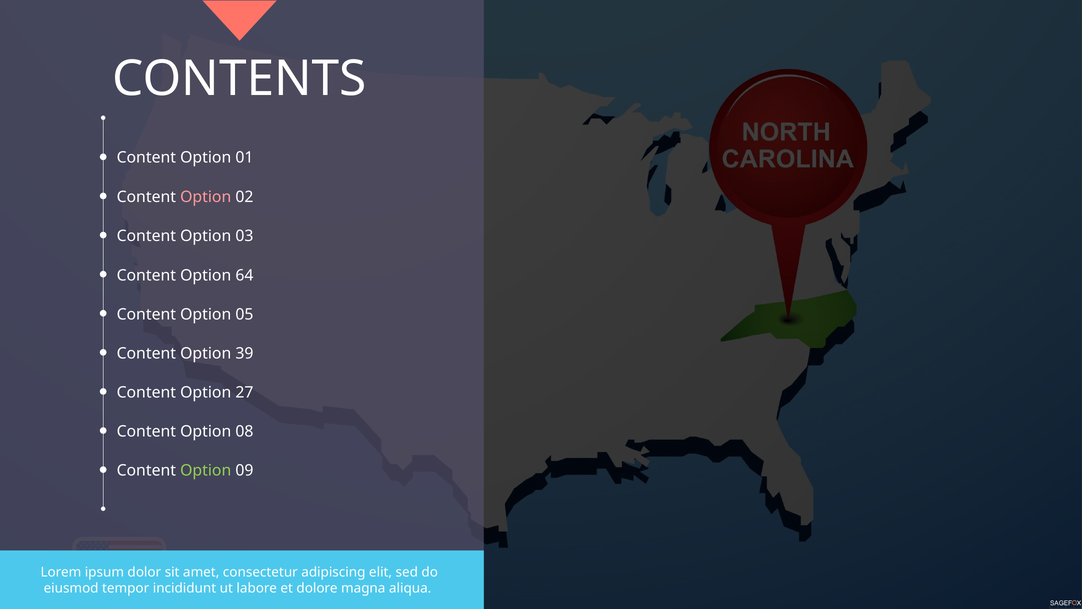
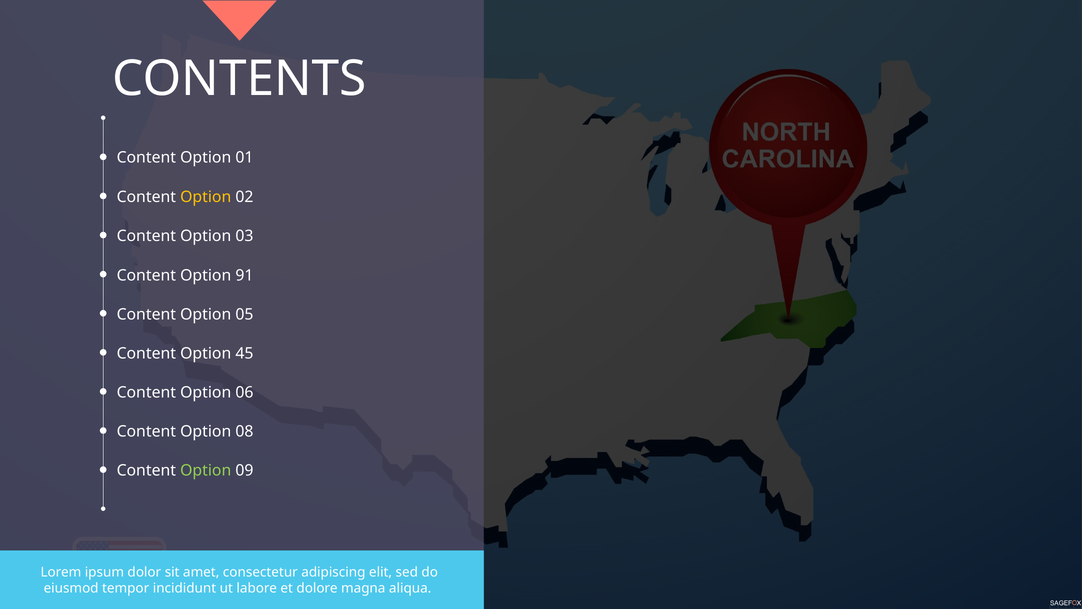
Option colour: pink -> yellow (206, 197)
64: 64 -> 91 (244, 275)
39: 39 -> 45 (244, 353)
27: 27 -> 06 (244, 392)
